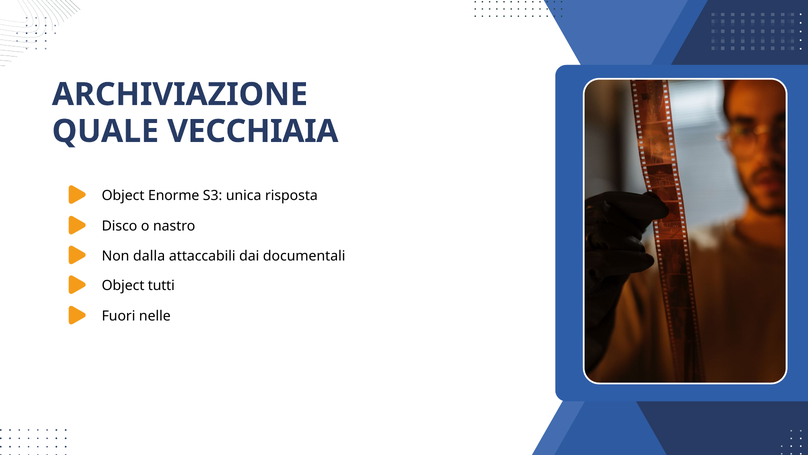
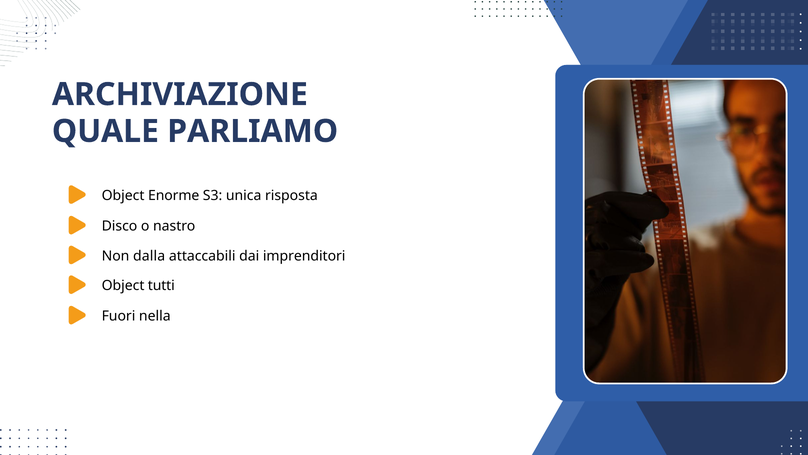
VECCHIAIA: VECCHIAIA -> PARLIAMO (253, 131)
documentali: documentali -> imprenditori (304, 256)
nelle: nelle -> nella (155, 316)
